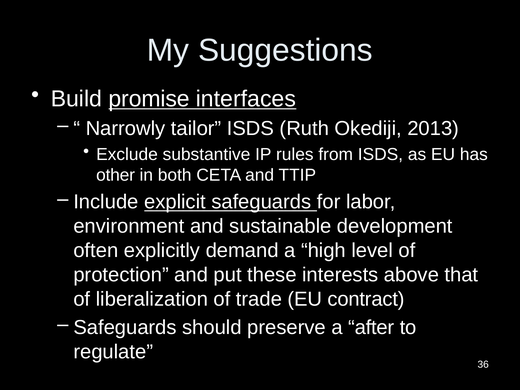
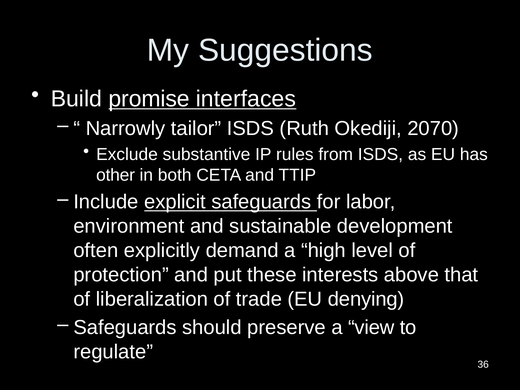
2013: 2013 -> 2070 (433, 129)
contract: contract -> denying (366, 299)
after: after -> view (371, 327)
